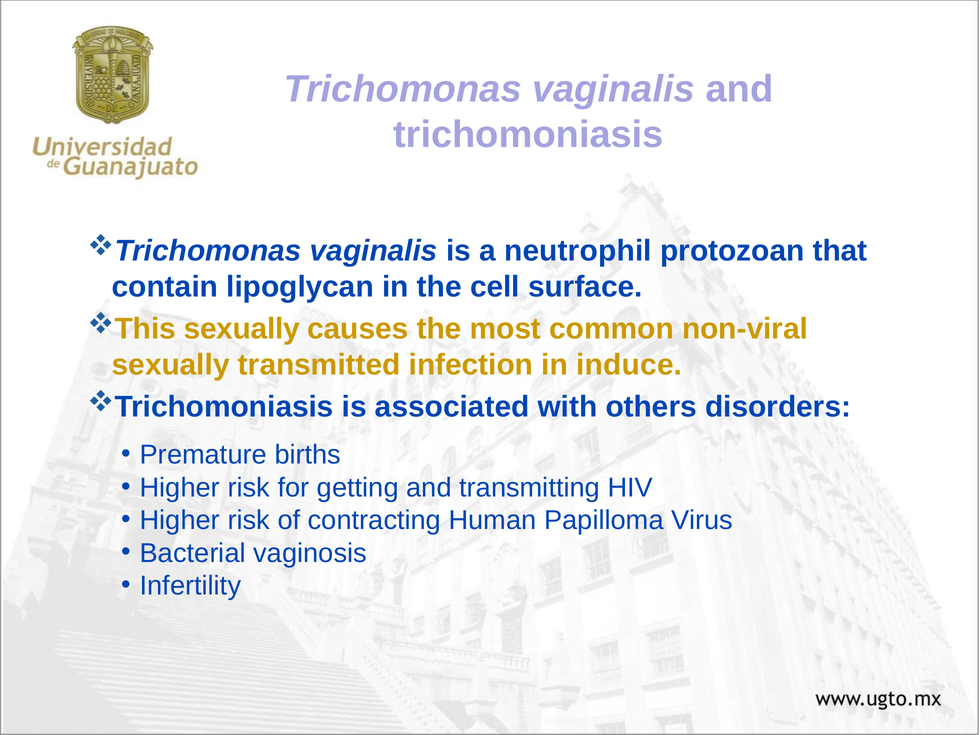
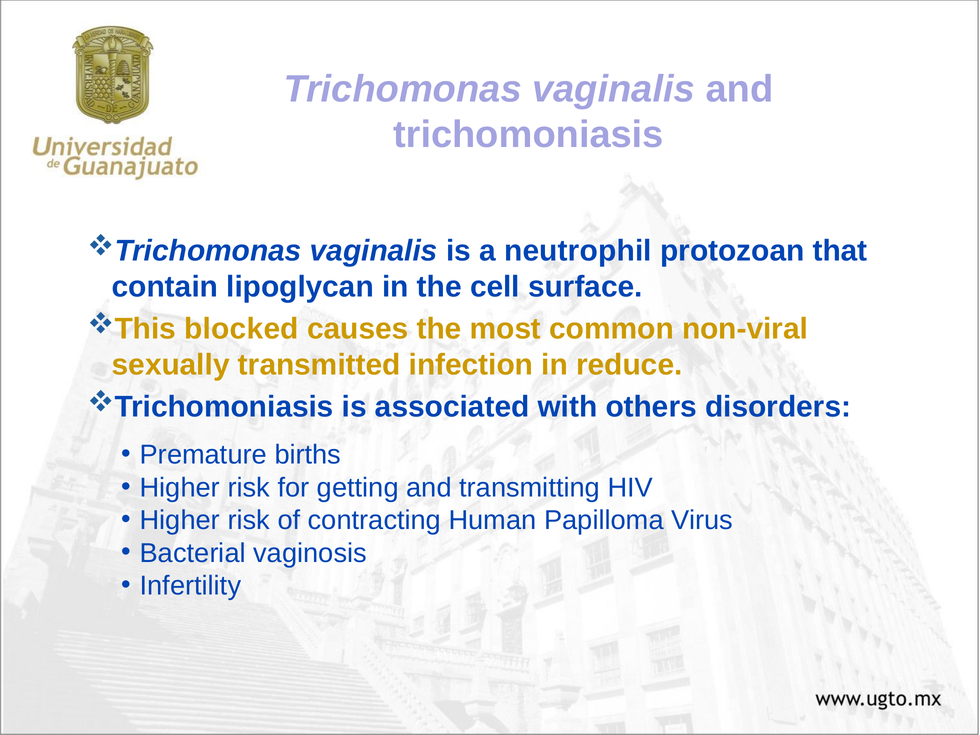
sexually: sexually -> blocked (241, 329)
induce: induce -> reduce (629, 365)
